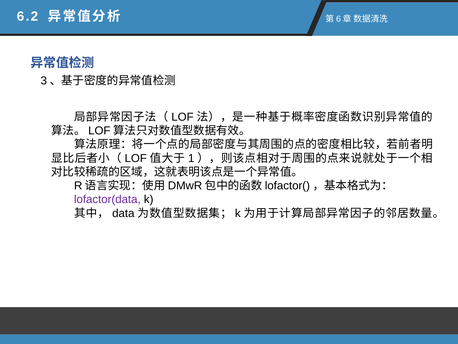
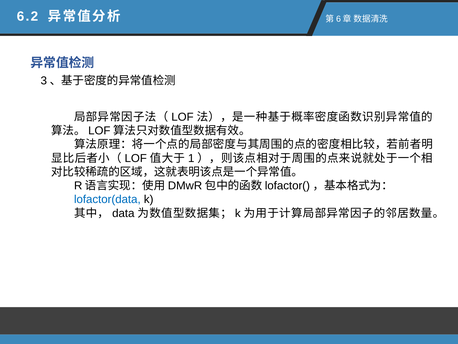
lofactor(data colour: purple -> blue (107, 199)
